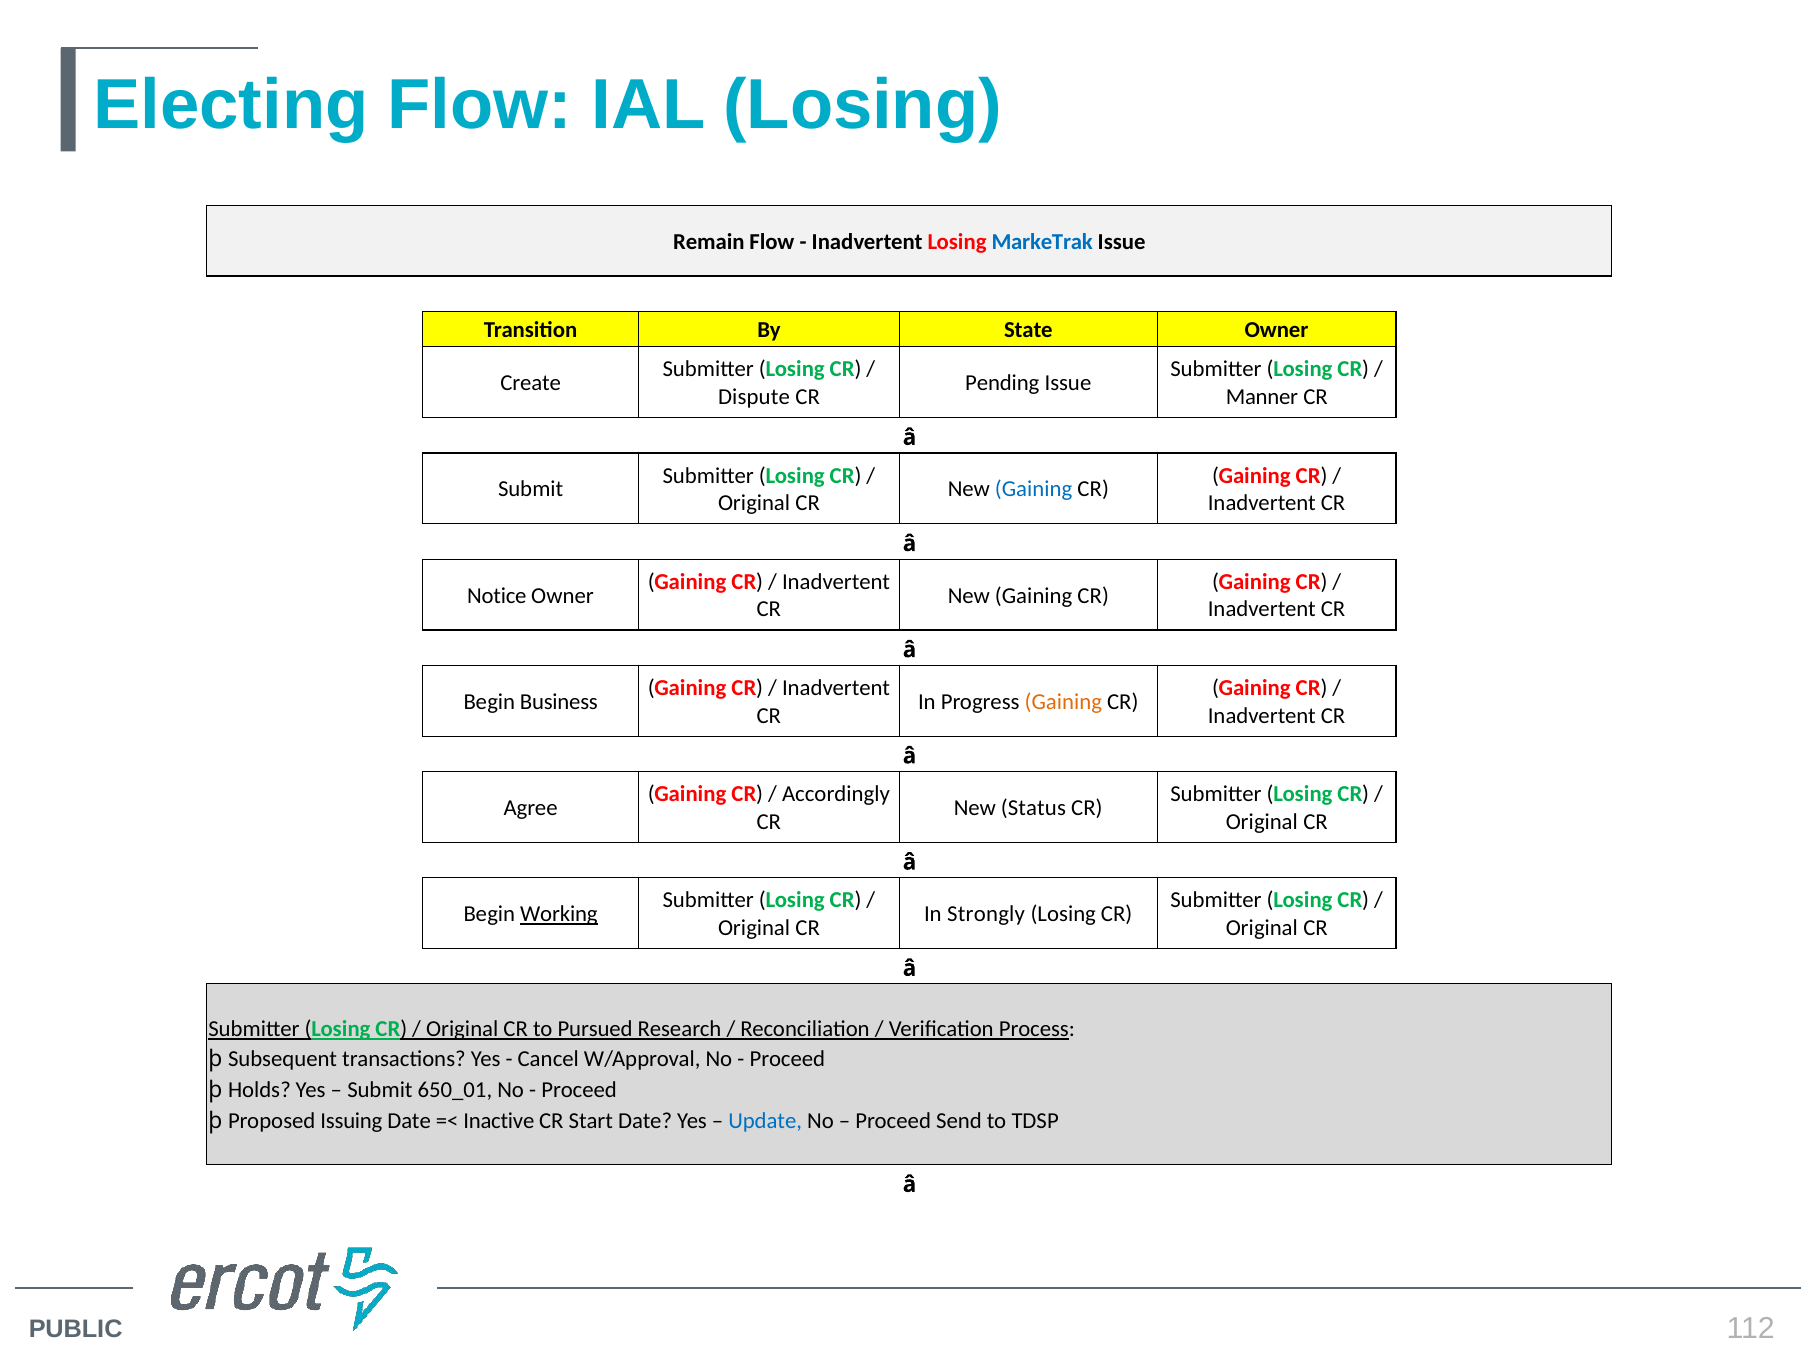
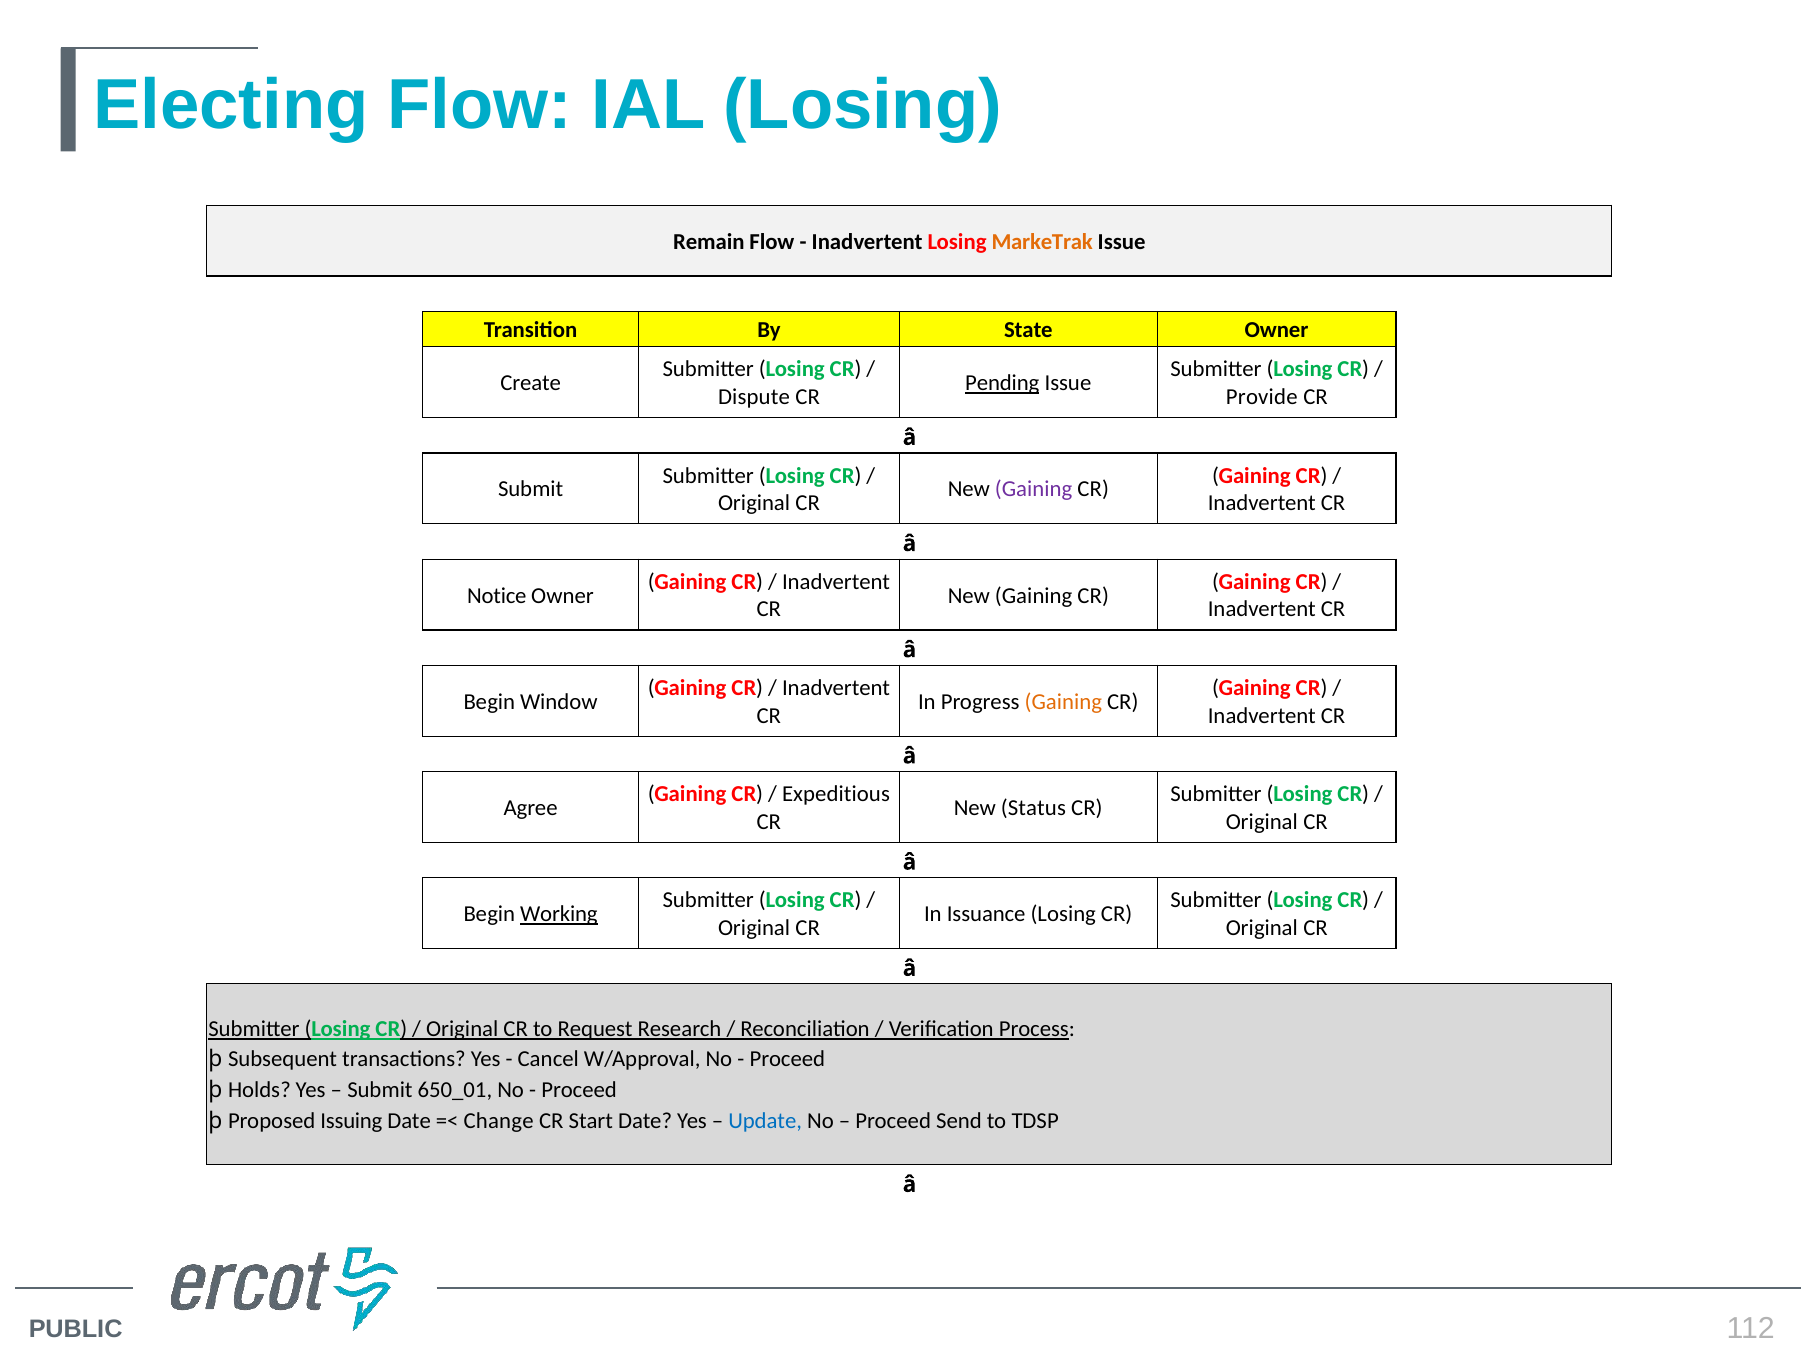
MarkeTrak colour: blue -> orange (1042, 242)
Pending underline: none -> present (1002, 383)
Manner: Manner -> Provide (1262, 397)
Gaining colour: blue -> purple (1034, 489)
Business: Business -> Window (559, 702)
Accordingly: Accordingly -> Expeditious (836, 794)
Strongly: Strongly -> Issuance (986, 914)
Pursued: Pursued -> Request (595, 1029)
Inactive: Inactive -> Change (499, 1121)
